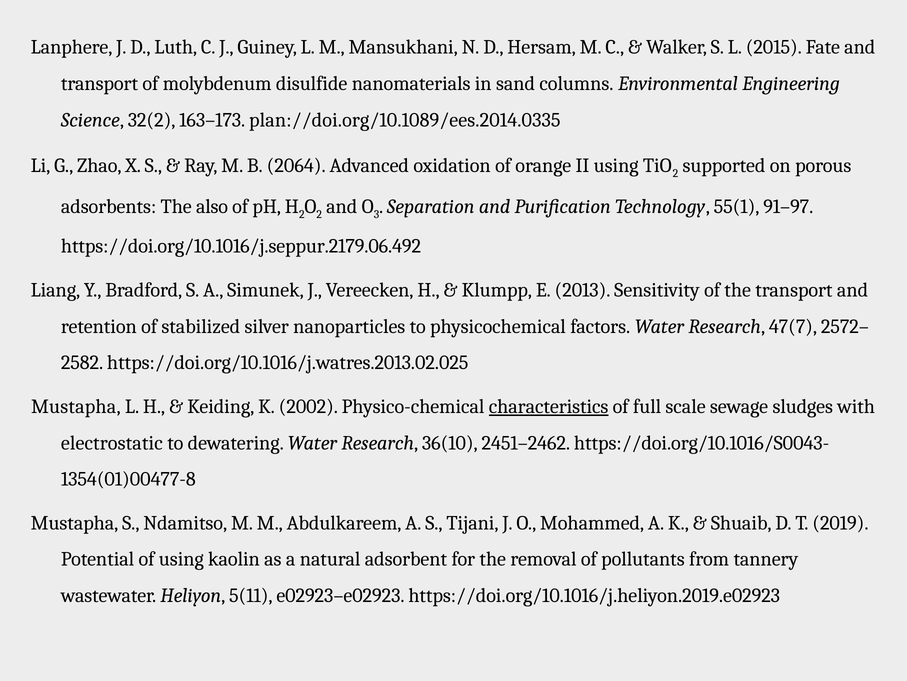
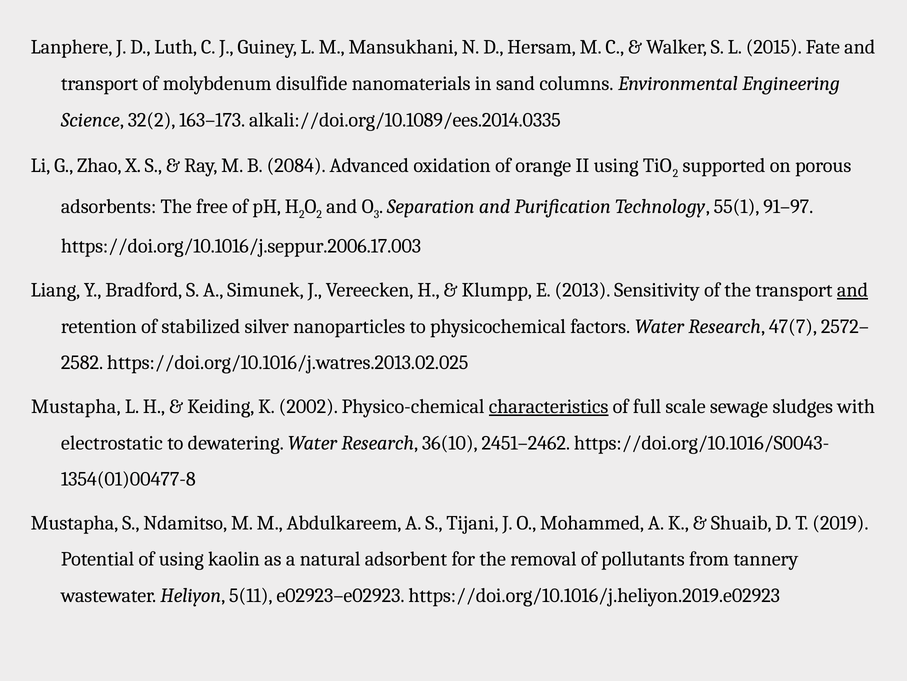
plan://doi.org/10.1089/ees.2014.0335: plan://doi.org/10.1089/ees.2014.0335 -> alkali://doi.org/10.1089/ees.2014.0335 (405, 120)
2064: 2064 -> 2084 (296, 165)
also: also -> free (212, 206)
https://doi.org/10.1016/j.seppur.2179.06.492: https://doi.org/10.1016/j.seppur.2179.06.492 -> https://doi.org/10.1016/j.seppur.2006.17.003 (241, 246)
and underline: none -> present (853, 290)
